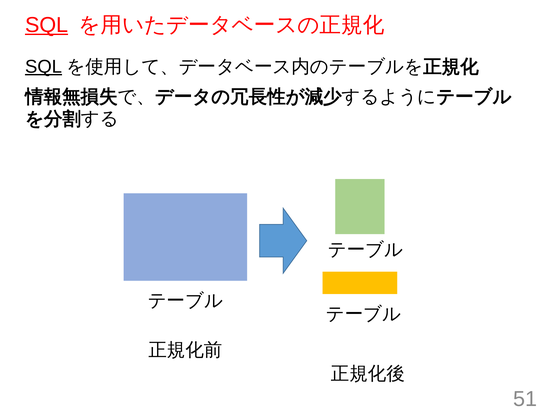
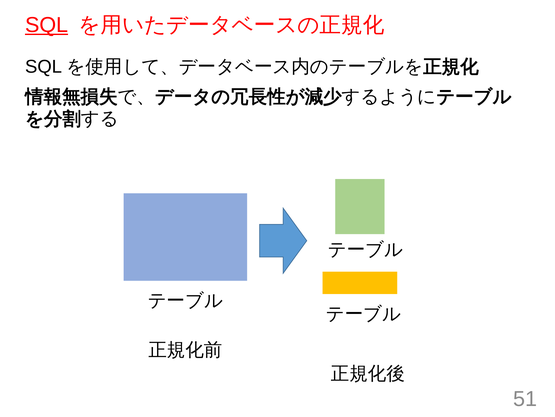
SQL underline: present -> none (44, 67)
